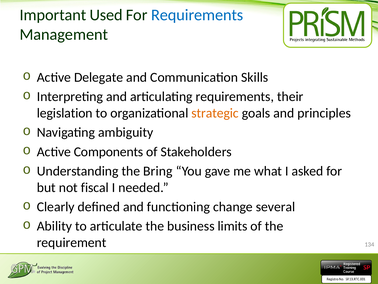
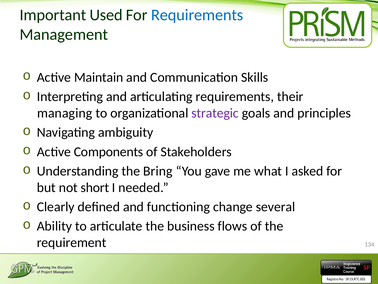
Delegate: Delegate -> Maintain (99, 77)
legislation: legislation -> managing (65, 113)
strategic colour: orange -> purple (215, 113)
fiscal: fiscal -> short (95, 187)
limits: limits -> flows (232, 226)
